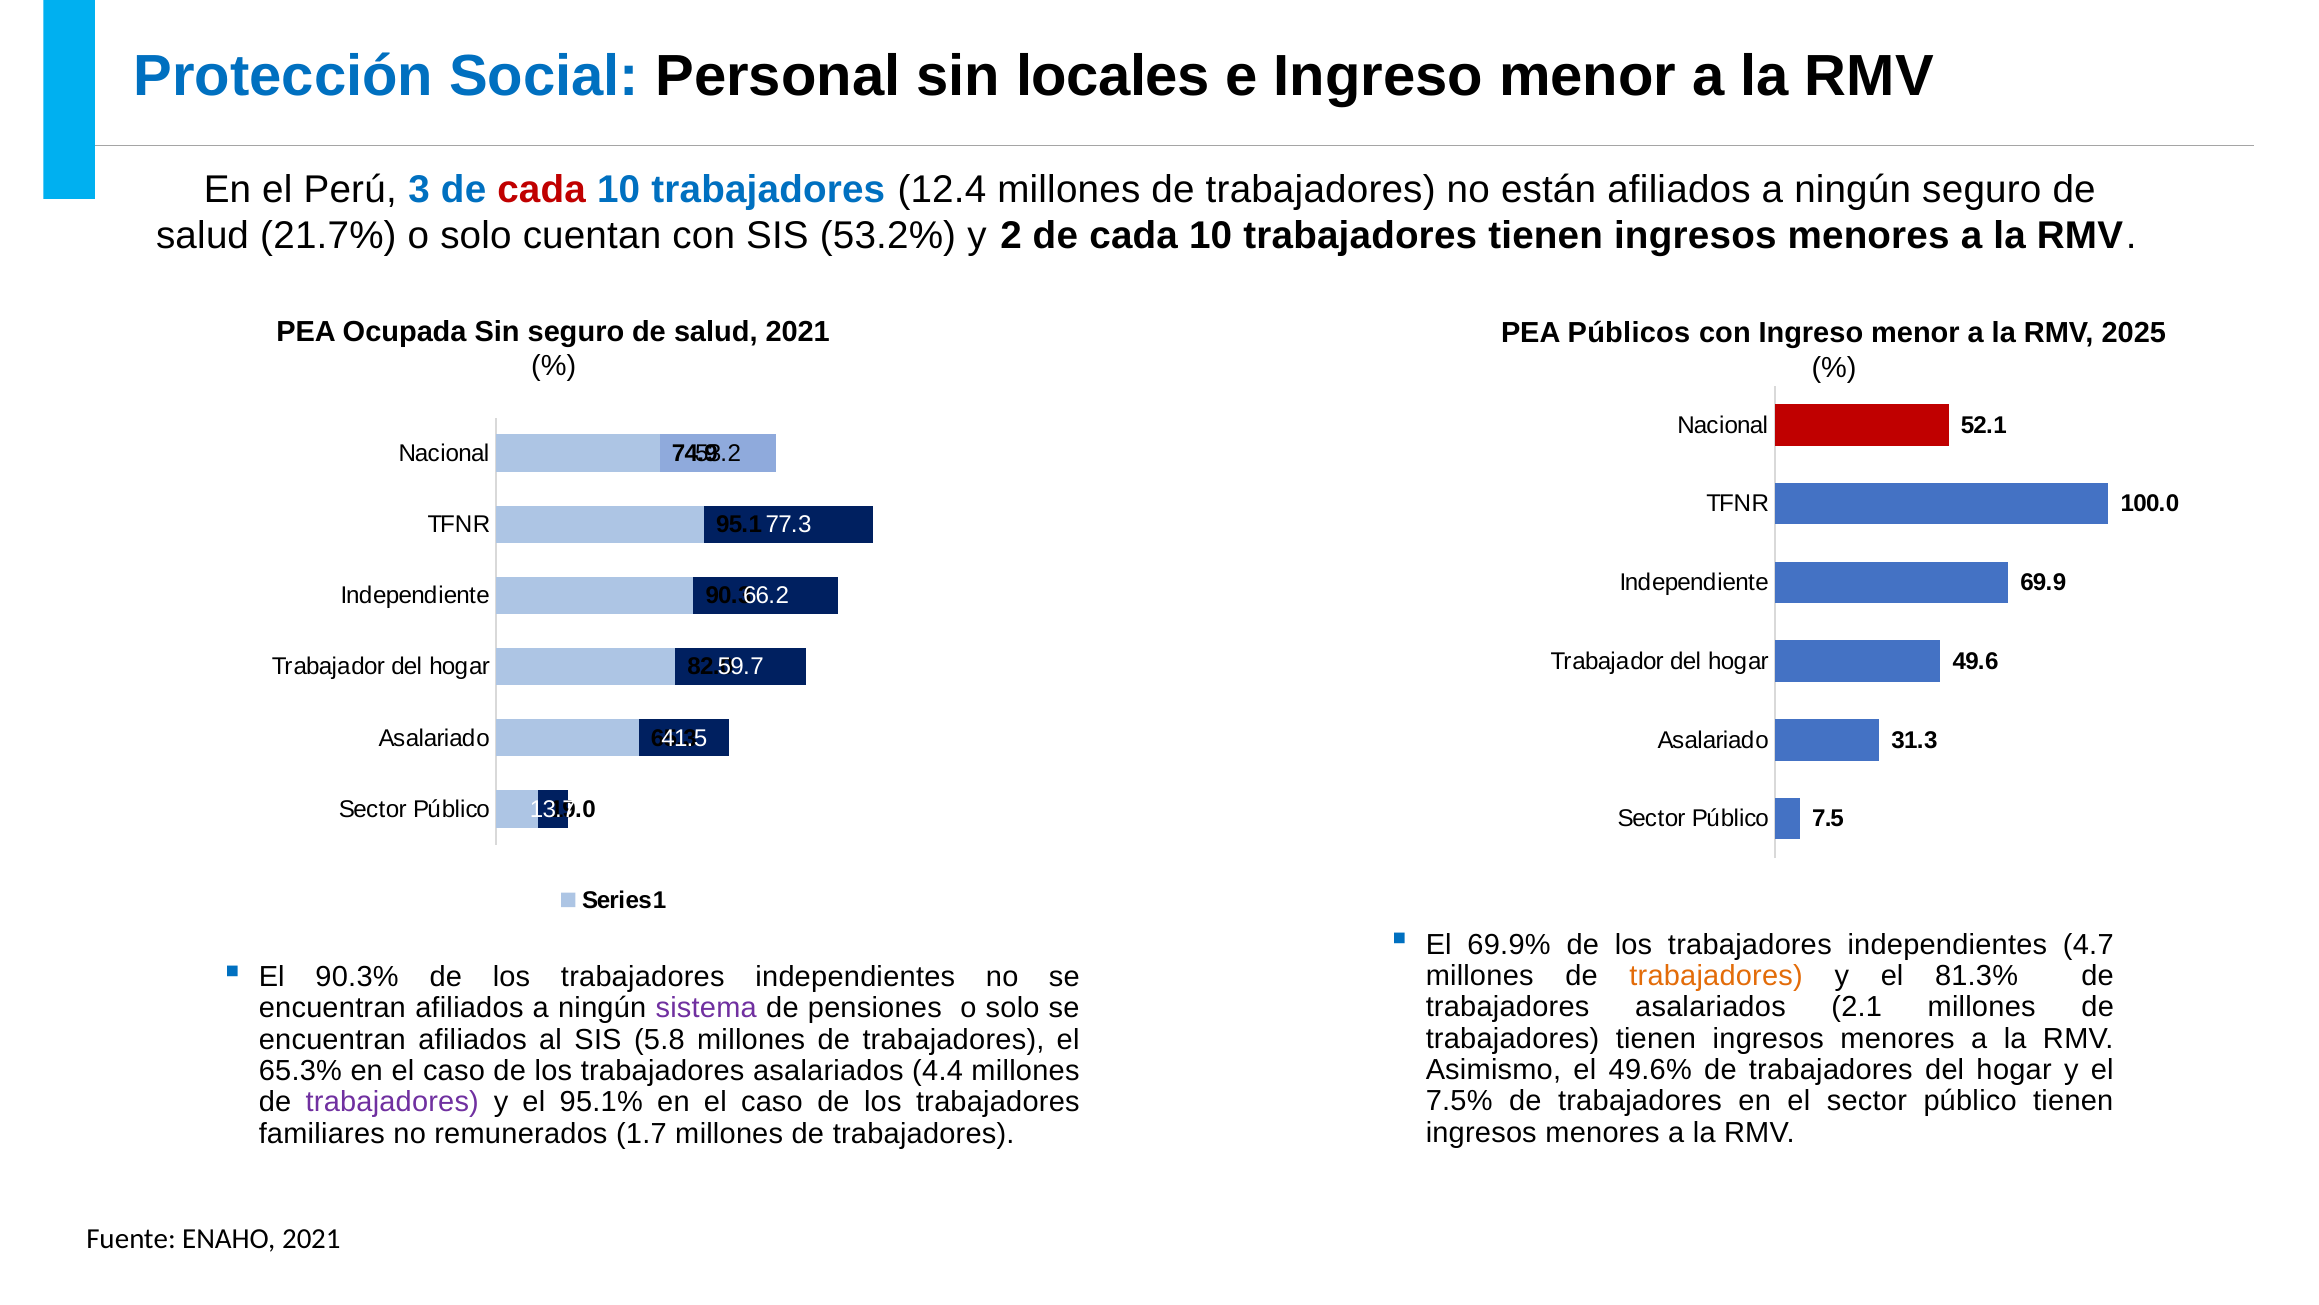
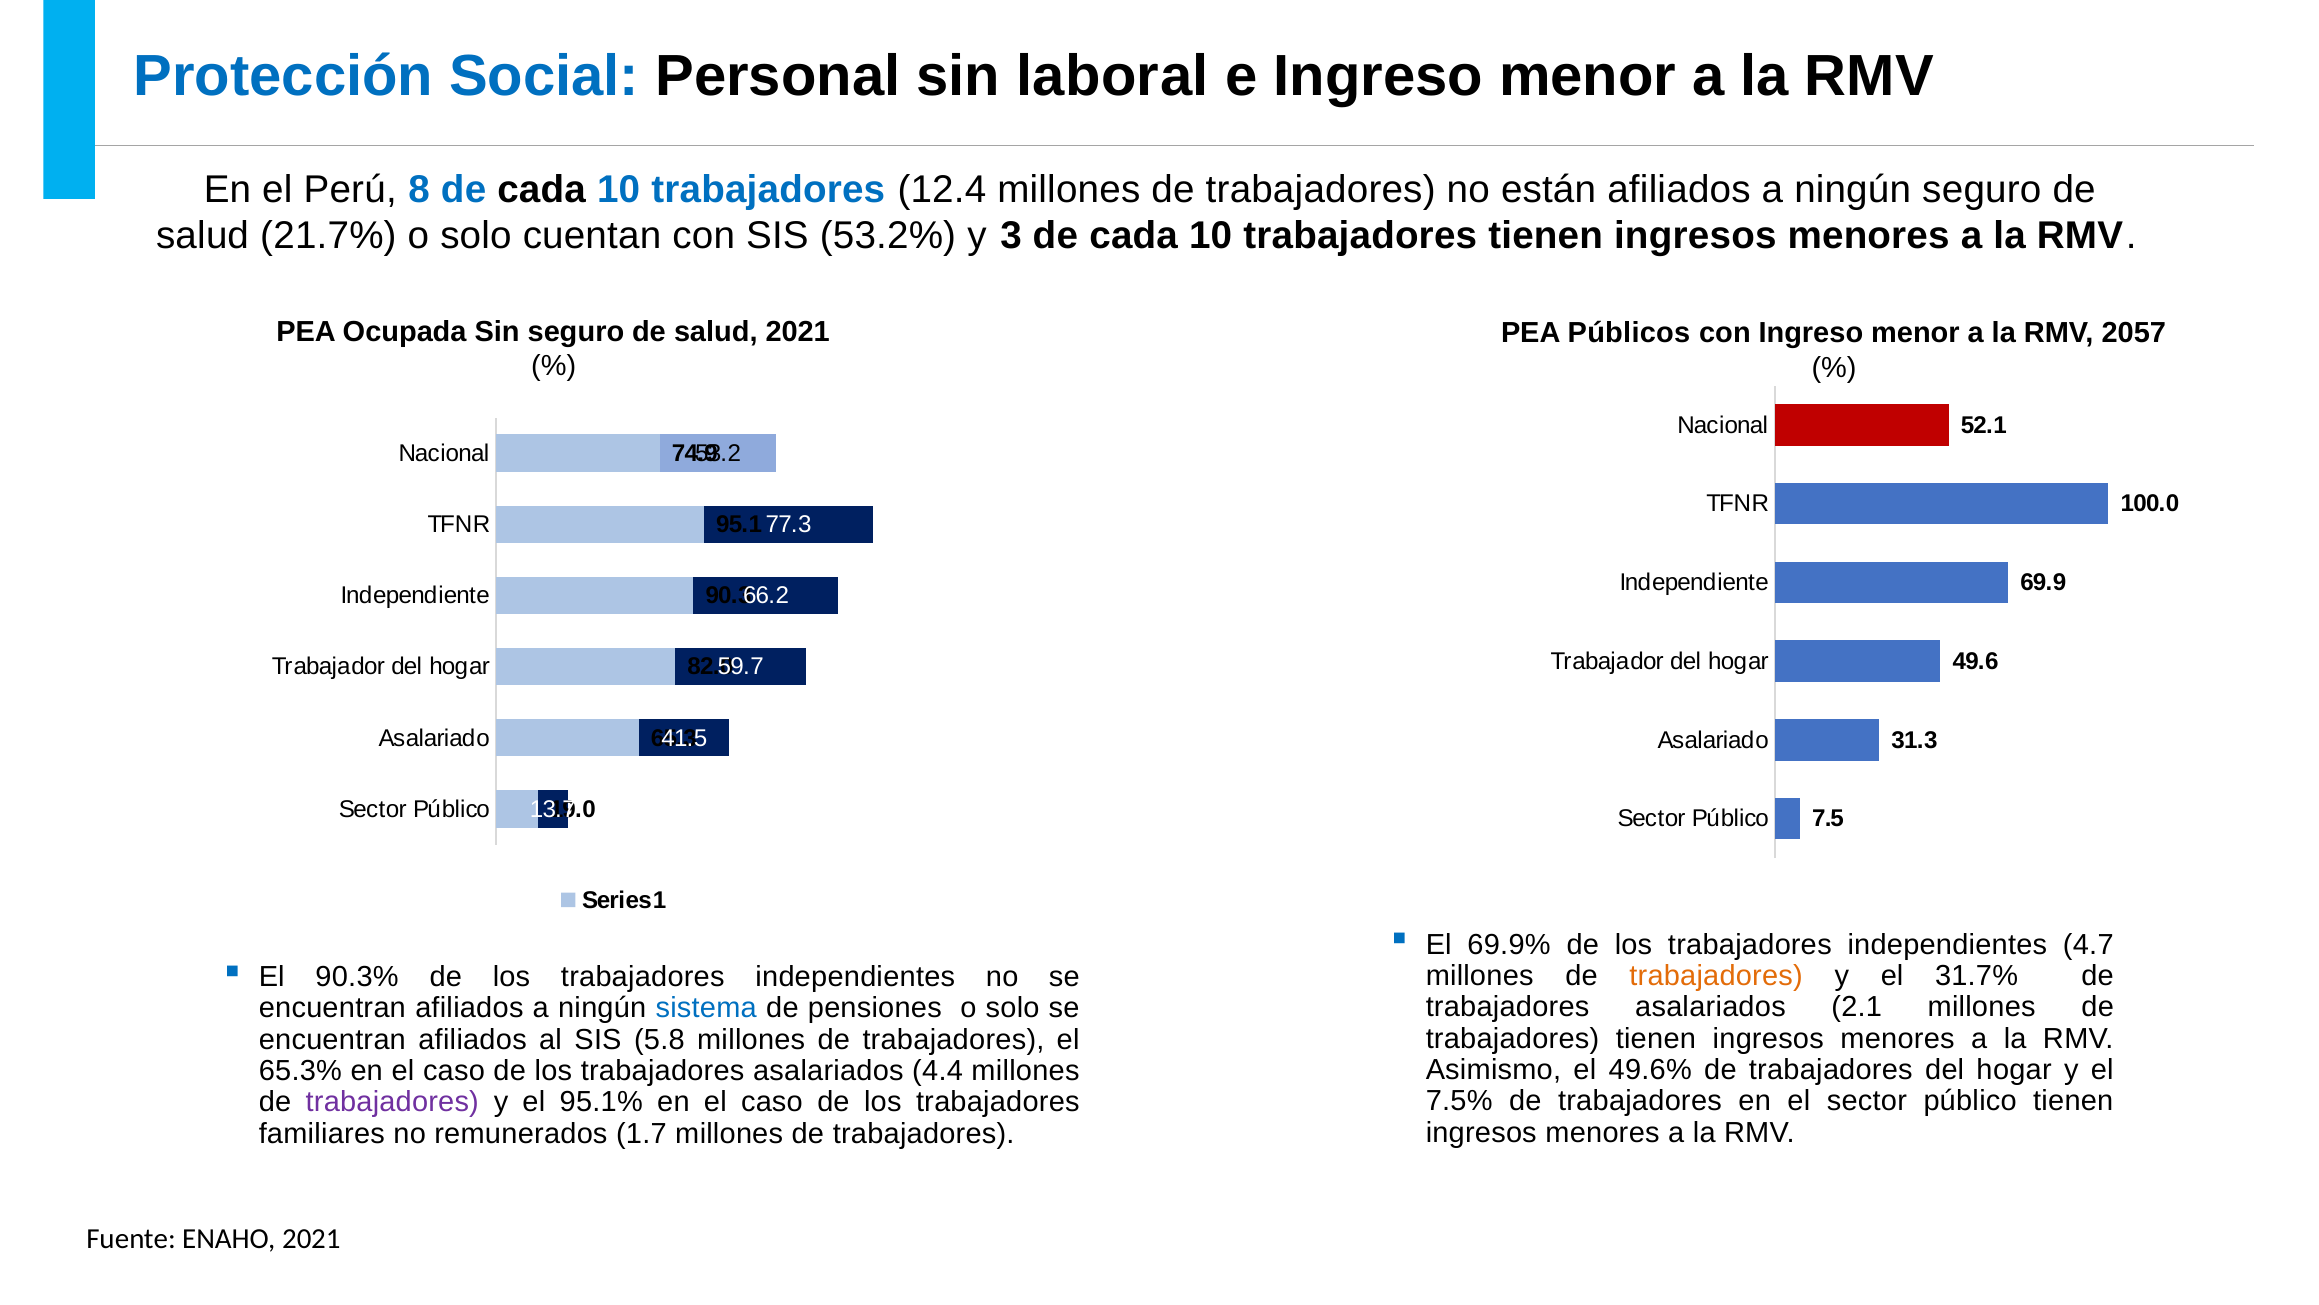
locales: locales -> laboral (1112, 77)
3: 3 -> 8 (419, 189)
cada colour: red -> black (542, 189)
2: 2 -> 3 (1011, 236)
2025: 2025 -> 2057 (2134, 333)
81.3%: 81.3% -> 31.7% (1977, 976)
sistema colour: purple -> blue (706, 1008)
